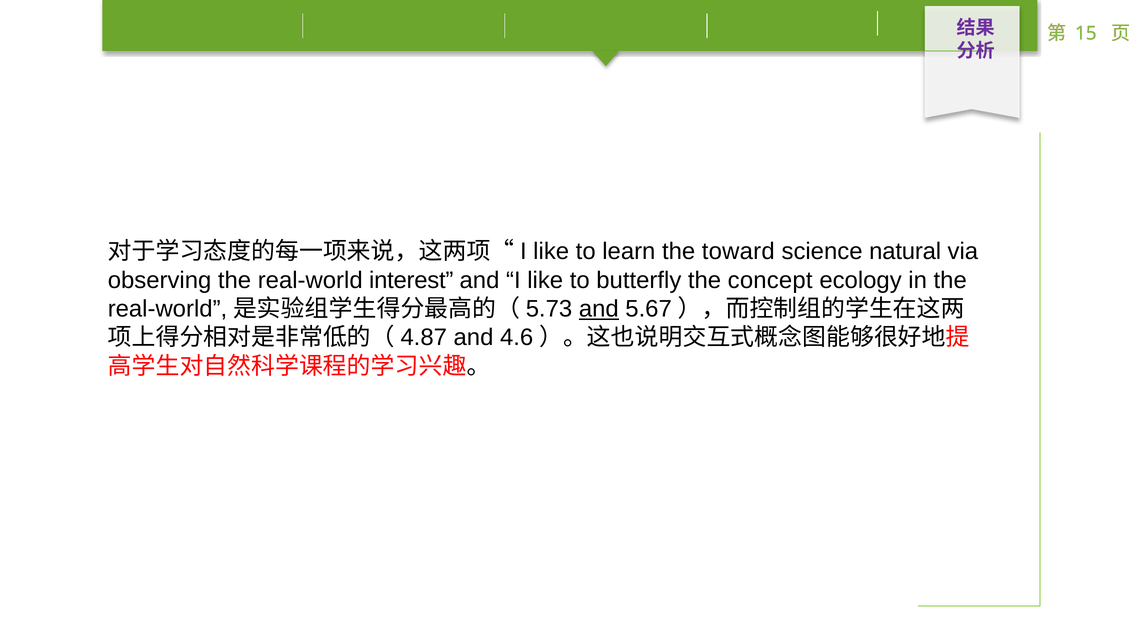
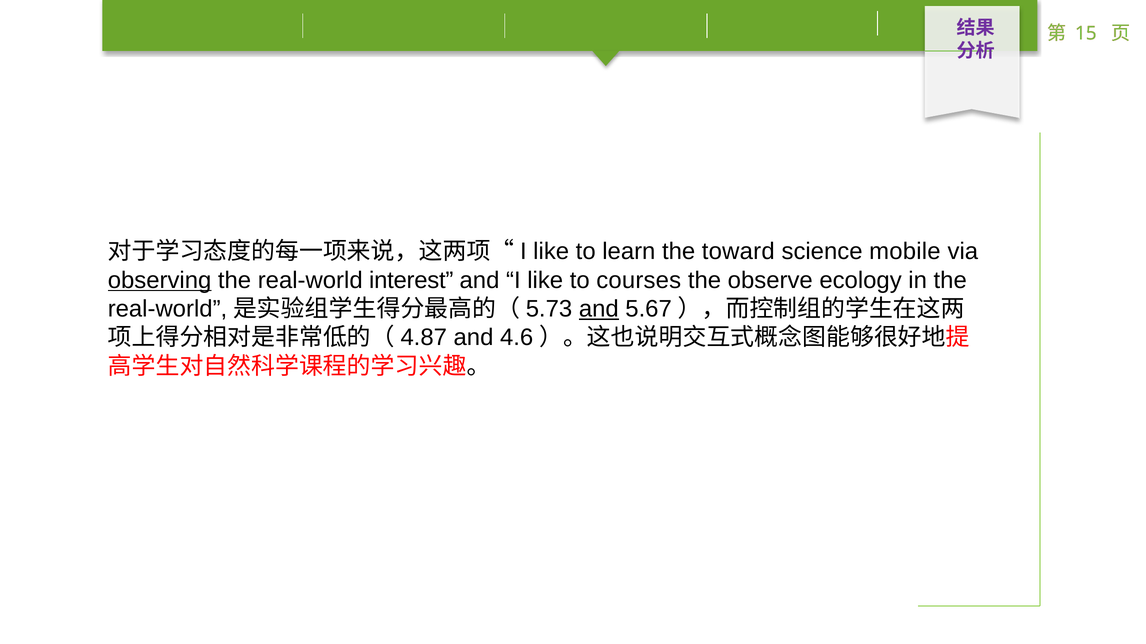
natural: natural -> mobile (905, 252)
observing underline: none -> present (160, 280)
butterfly: butterfly -> courses (639, 280)
concept: concept -> observe (770, 280)
